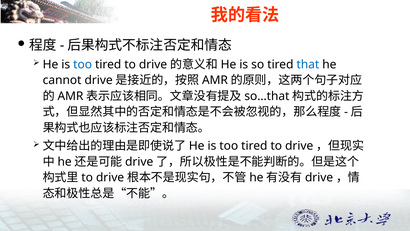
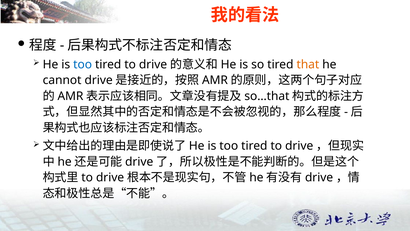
that colour: blue -> orange (308, 64)
